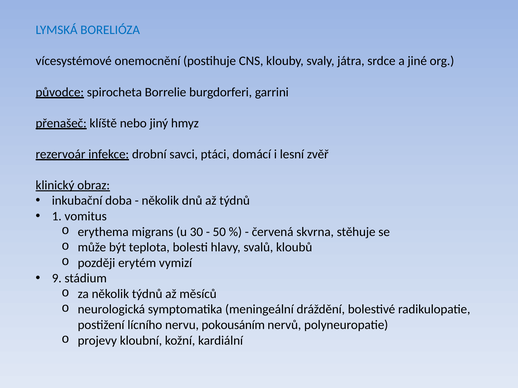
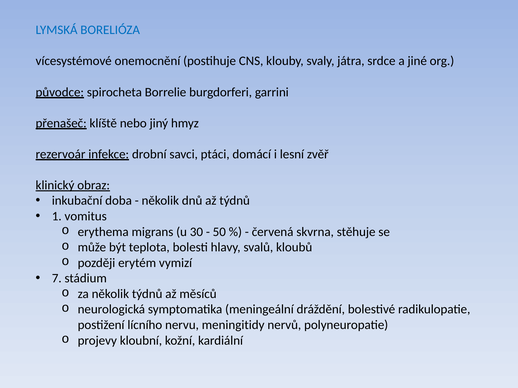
9: 9 -> 7 (57, 279)
pokousáním: pokousáním -> meningitidy (233, 325)
